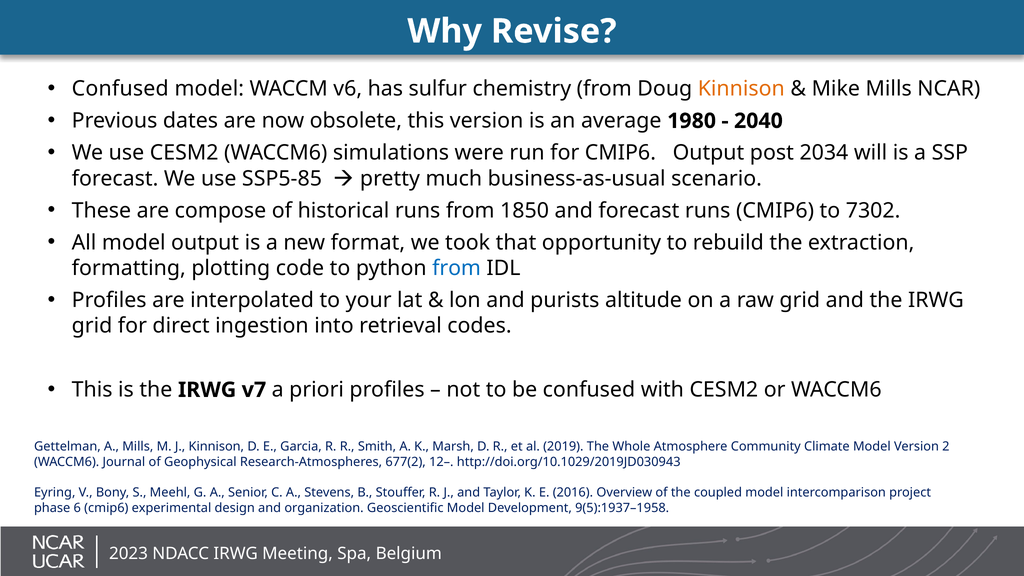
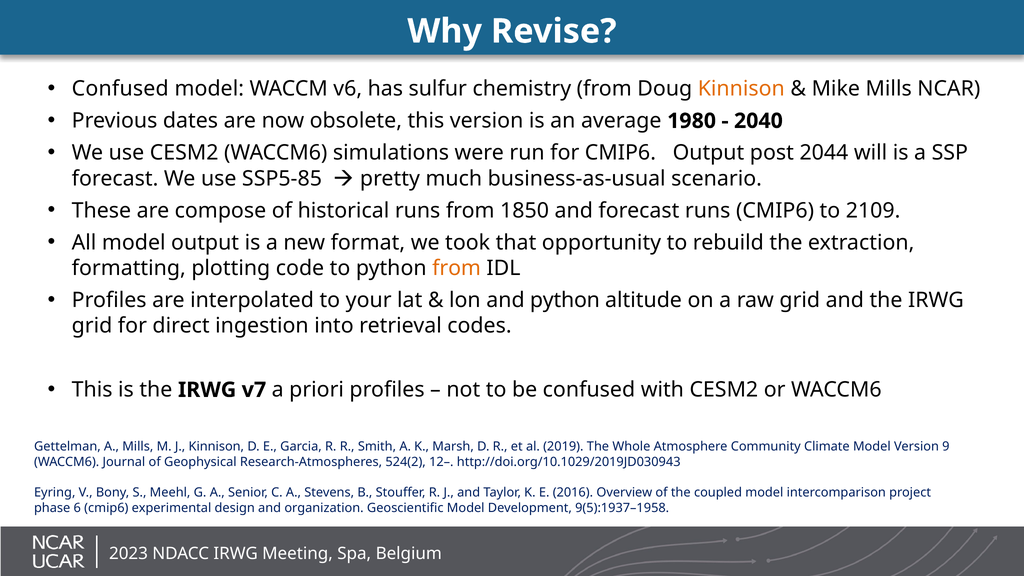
2034: 2034 -> 2044 (824, 153)
7302: 7302 -> 2109 (873, 211)
from colour: blue -> orange (457, 268)
and purists: purists -> python (565, 300)
2: 2 -> 9 (946, 446)
677(2: 677(2 -> 524(2 (406, 462)
